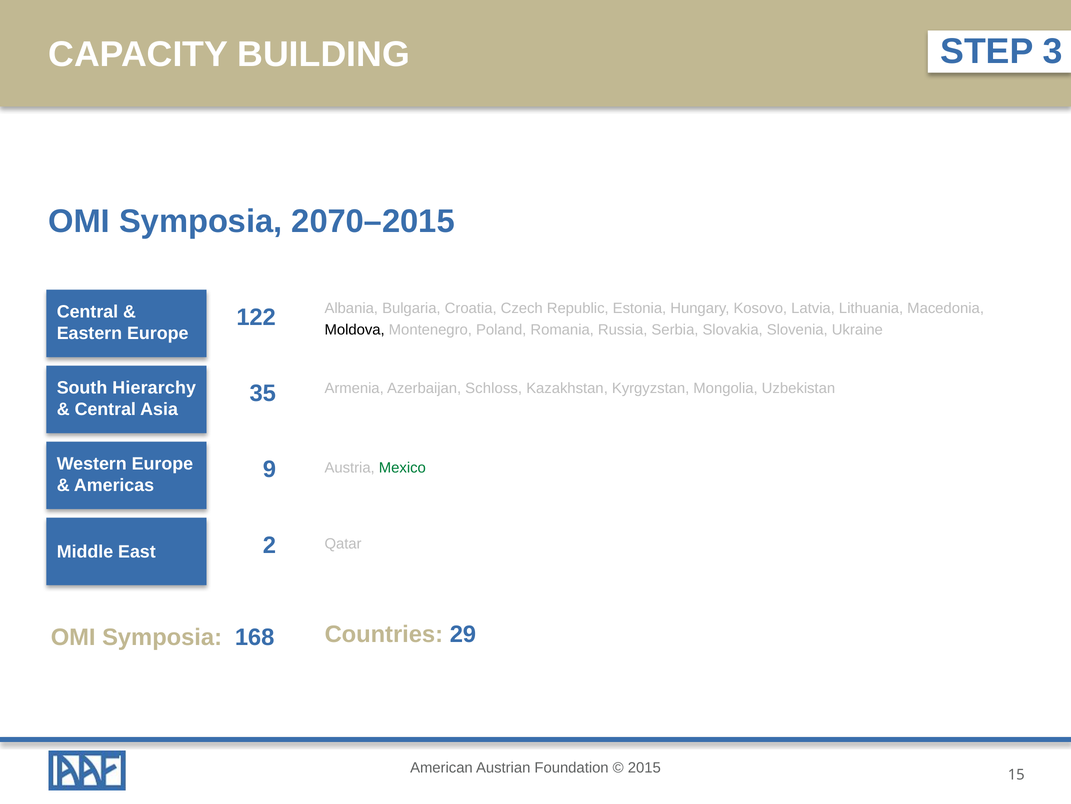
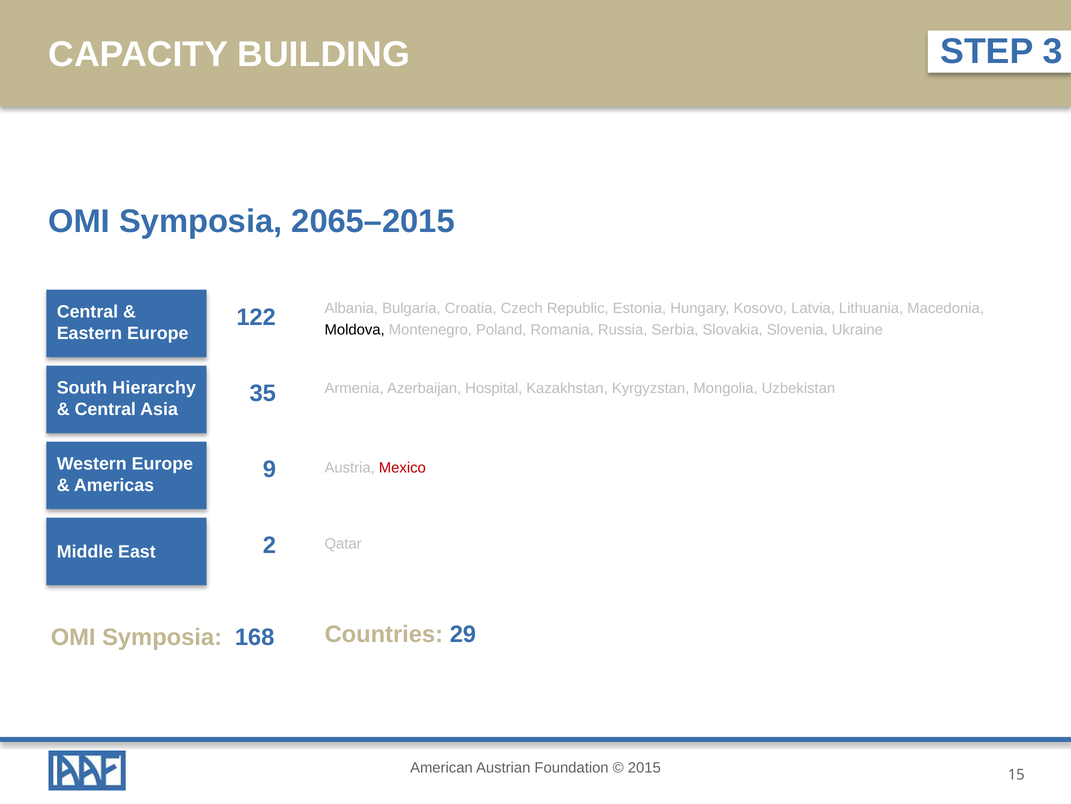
2070–2015: 2070–2015 -> 2065–2015 (373, 221)
Schloss: Schloss -> Hospital (494, 388)
Mexico colour: green -> red (402, 467)
